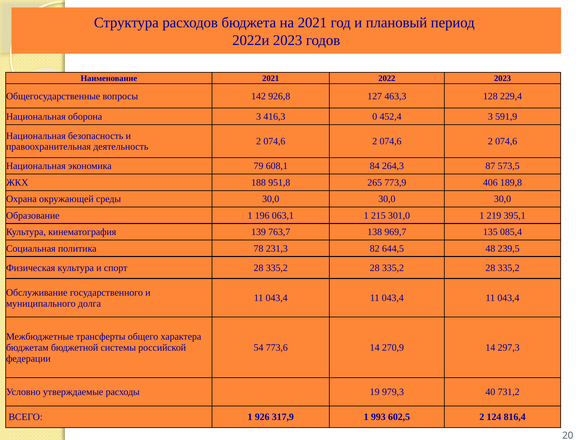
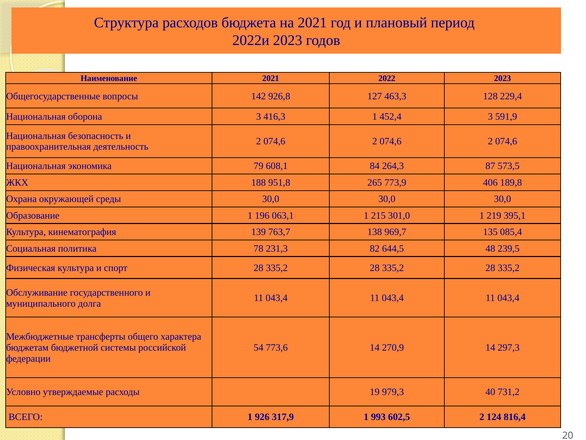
416,3 0: 0 -> 1 (375, 116)
